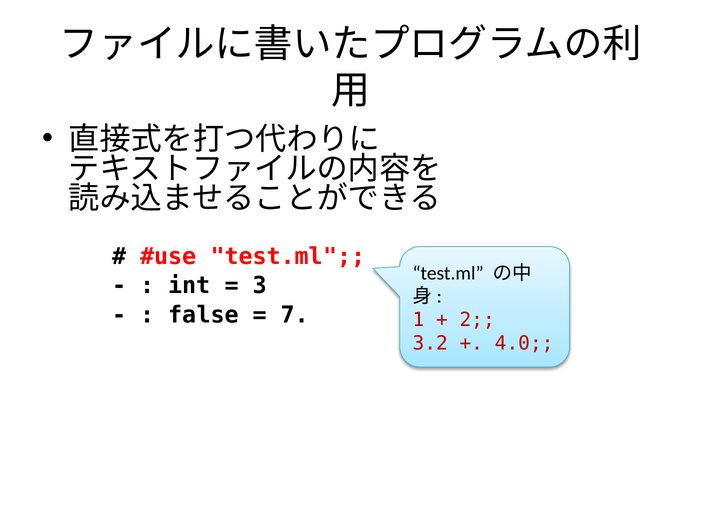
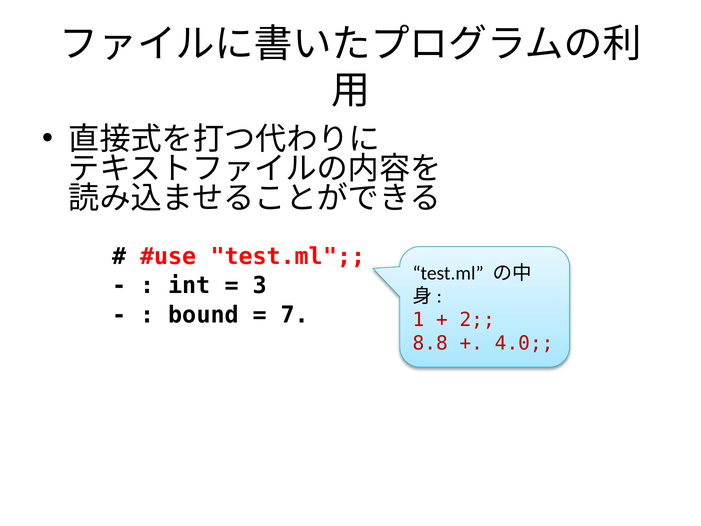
false: false -> bound (204, 315)
3.2: 3.2 -> 8.8 (430, 343)
